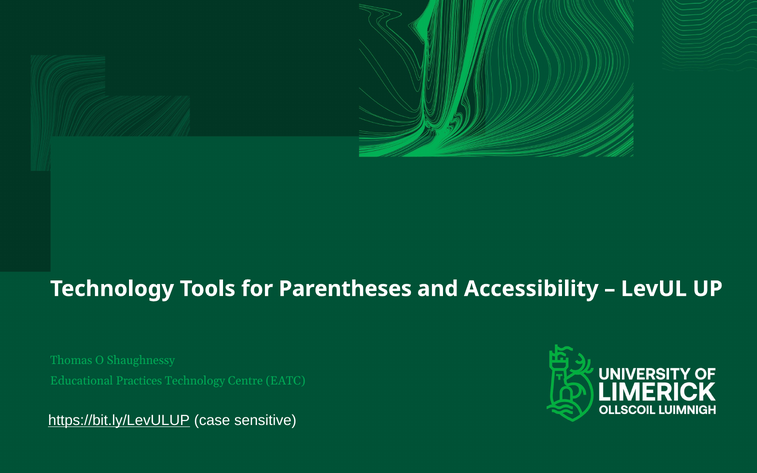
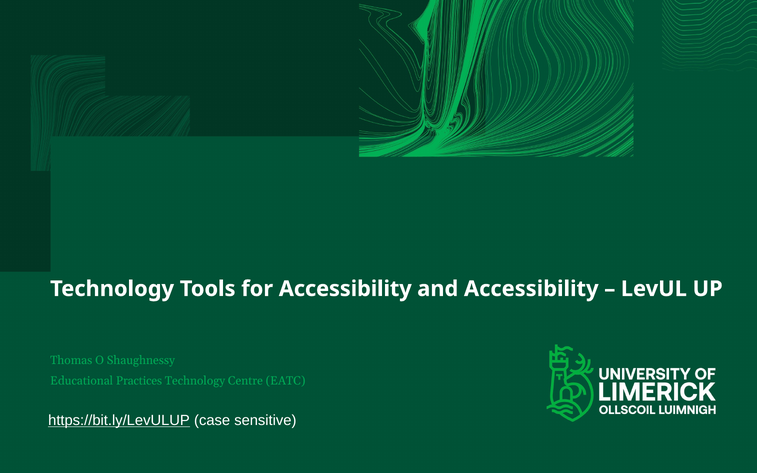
for Parentheses: Parentheses -> Accessibility (345, 289)
